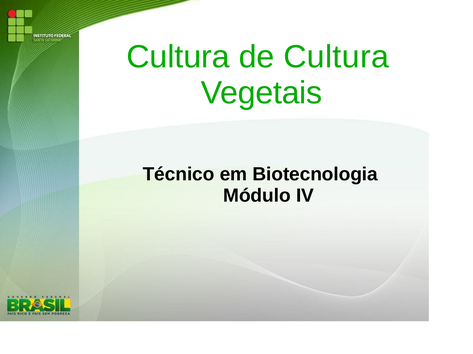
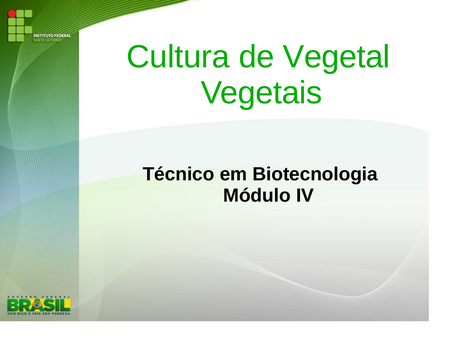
de Cultura: Cultura -> Vegetal (336, 57)
